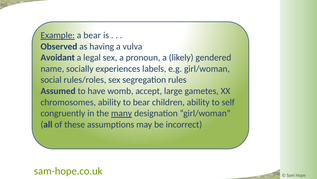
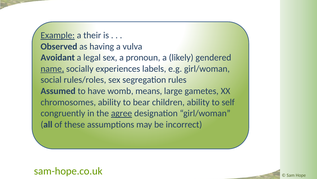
a bear: bear -> their (92, 35)
name underline: none -> present (52, 69)
accept: accept -> means (149, 91)
many: many -> agree (122, 113)
